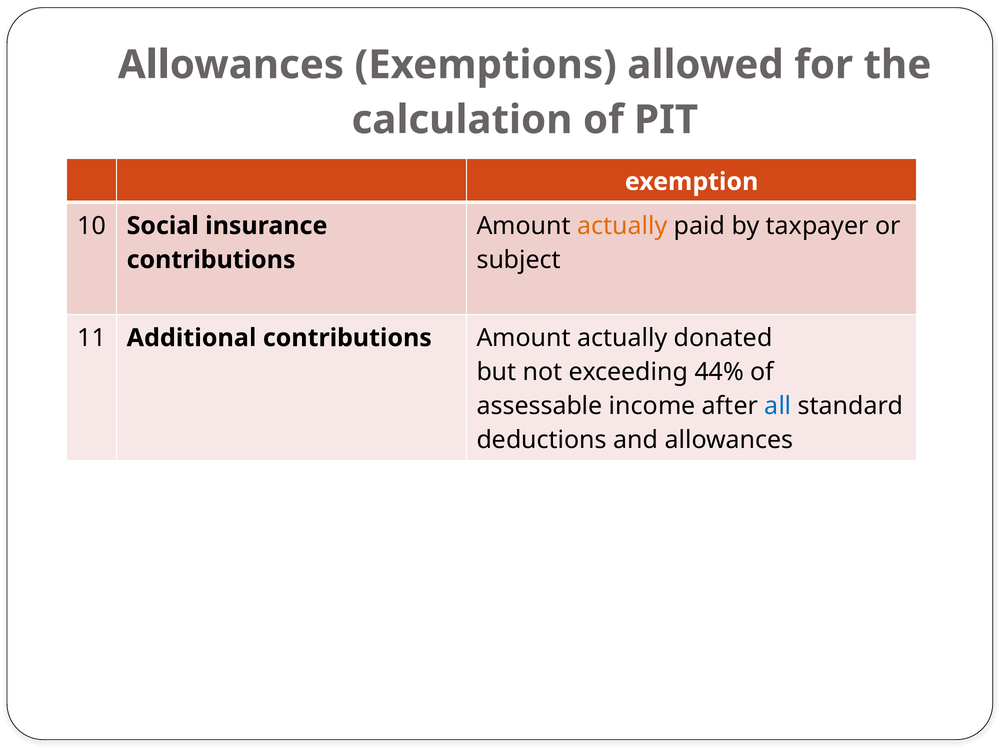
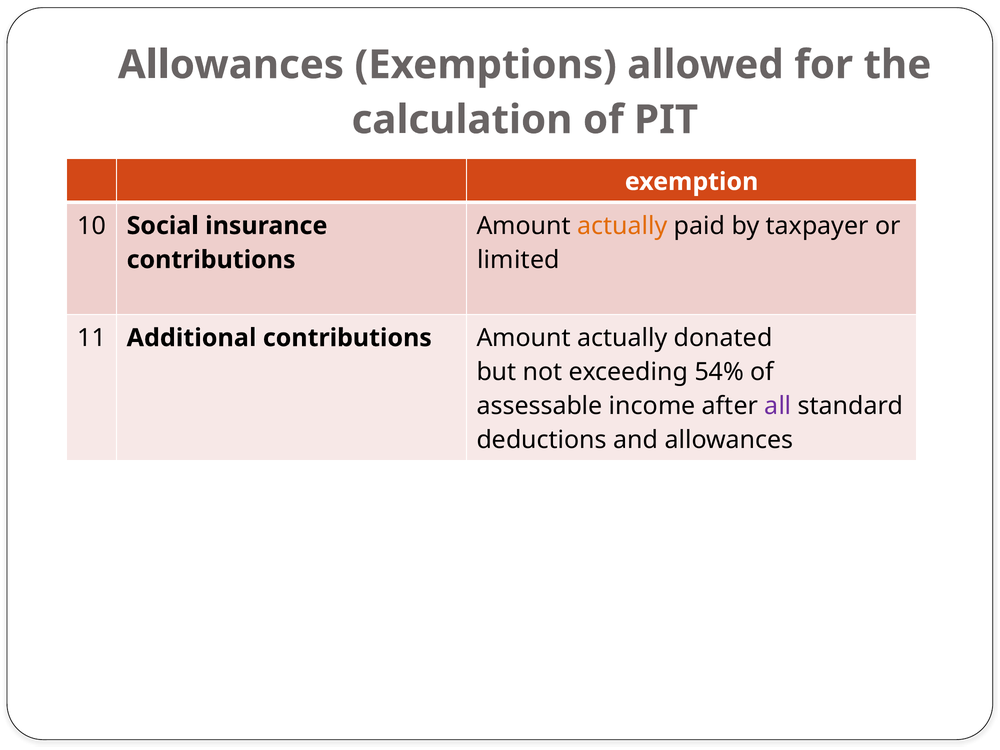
subject: subject -> limited (518, 260)
44%: 44% -> 54% (719, 372)
all colour: blue -> purple (778, 406)
